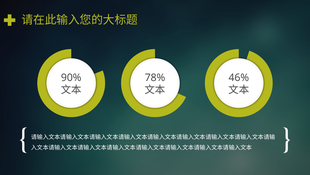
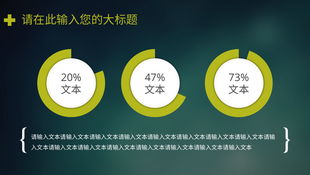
90%: 90% -> 20% (71, 77)
78%: 78% -> 47% (155, 77)
46%: 46% -> 73% (239, 77)
